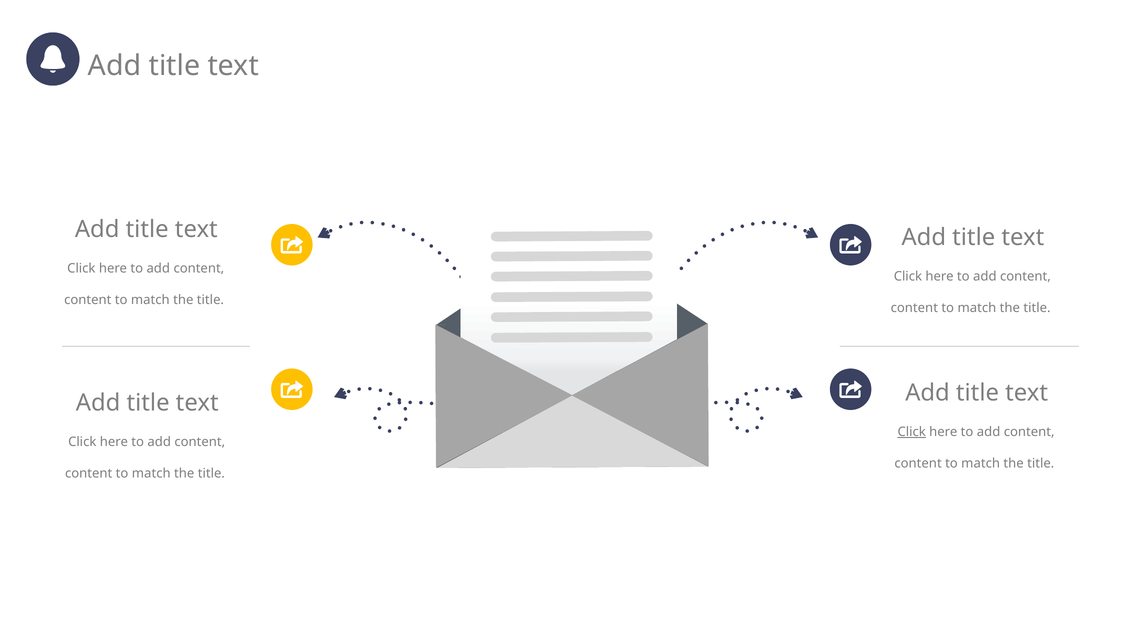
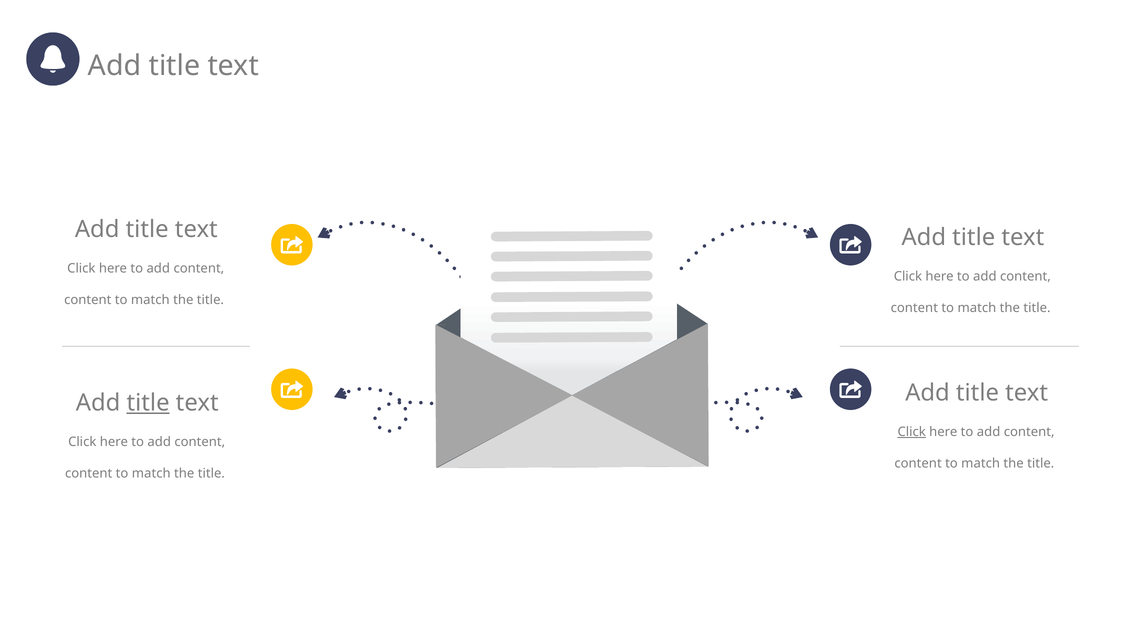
title underline: none -> present (148, 403)
